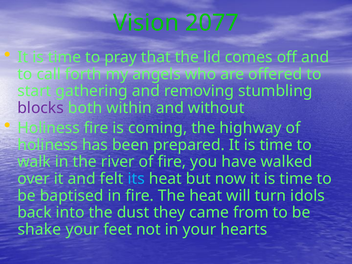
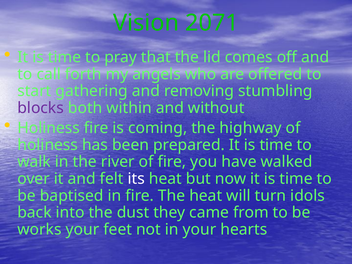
2077: 2077 -> 2071 (212, 23)
its colour: light blue -> white (136, 179)
shake: shake -> works (39, 229)
